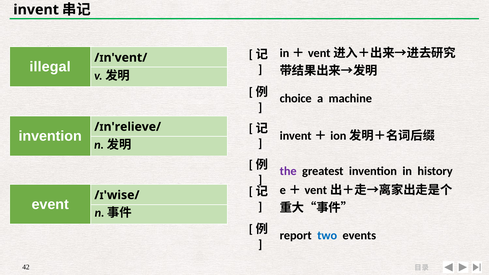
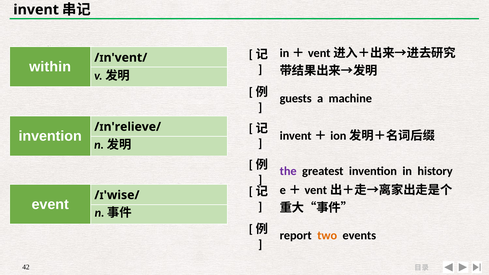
illegal: illegal -> within (50, 67)
choice: choice -> guests (296, 98)
two colour: blue -> orange (327, 236)
